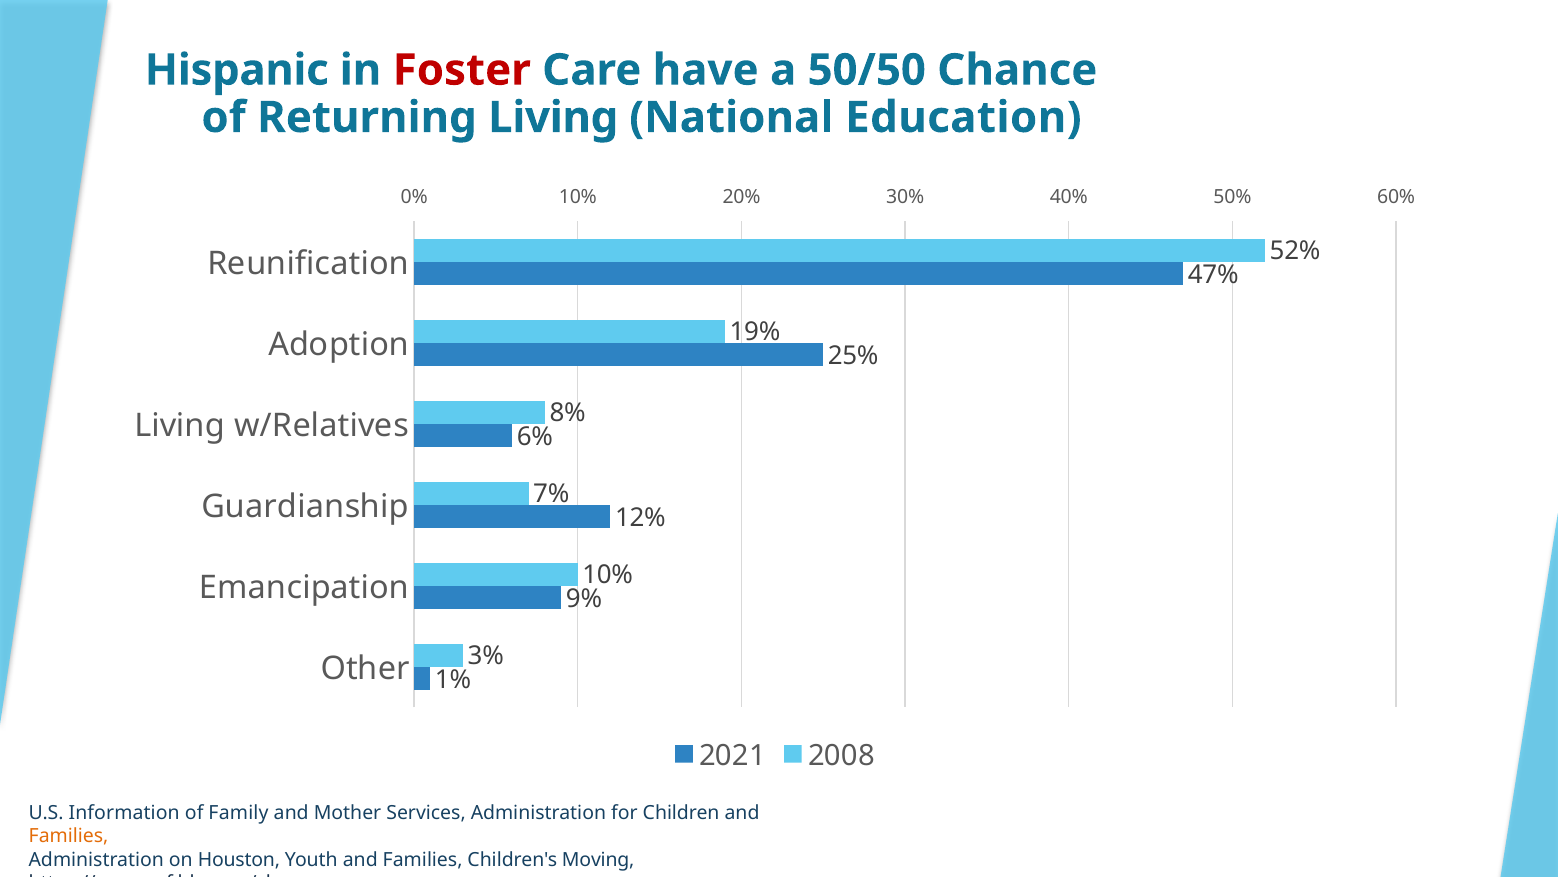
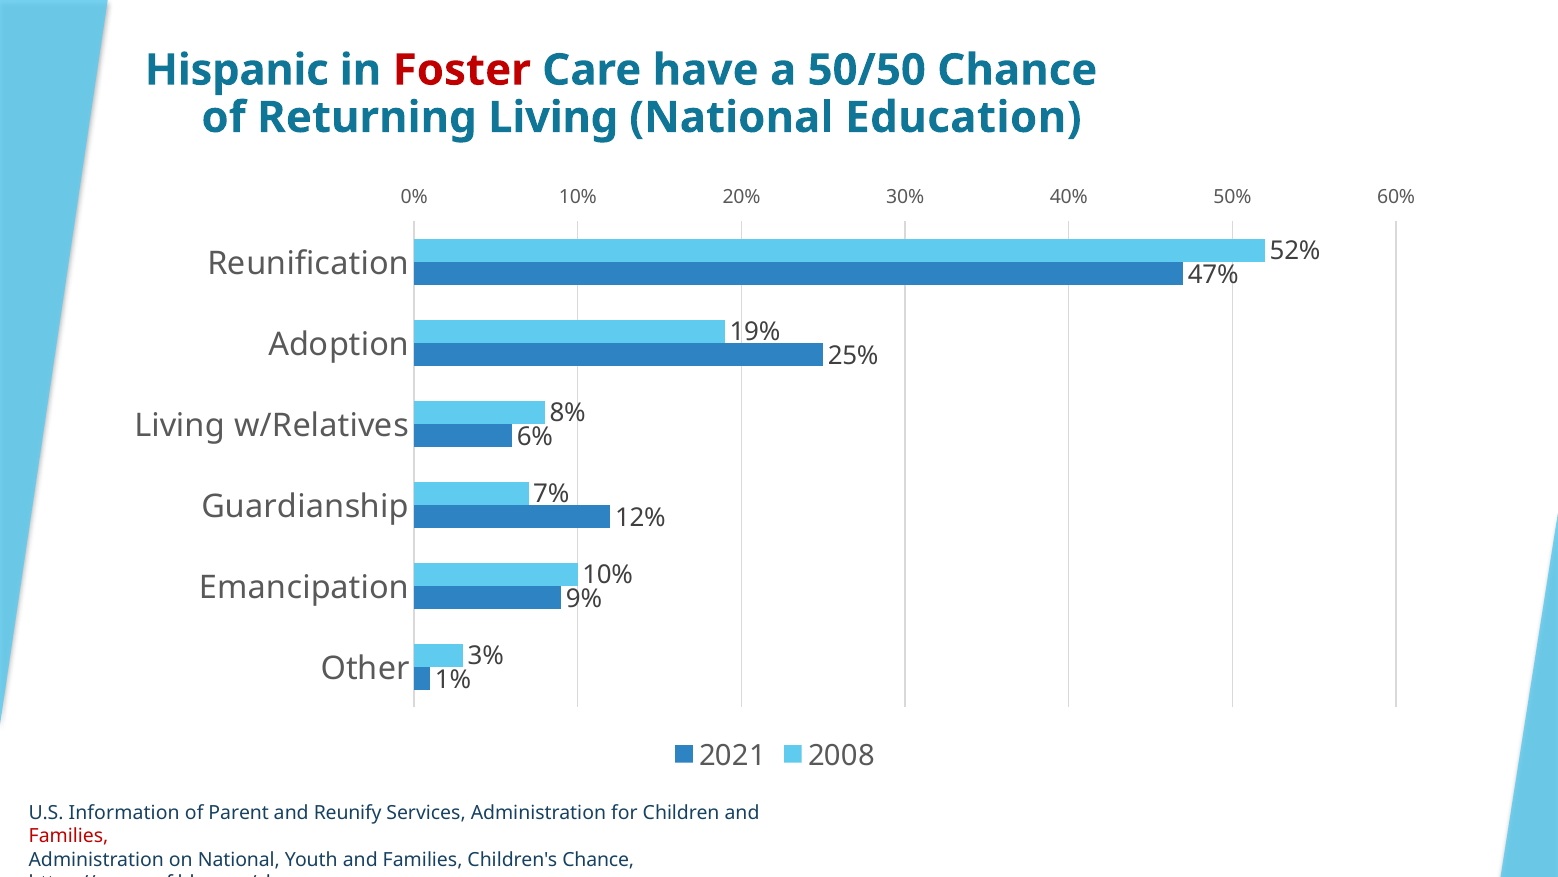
Family: Family -> Parent (239, 812)
Mother: Mother -> Reunify (348, 812)
Families colour: orange -> red (69, 836)
on Houston: Houston -> National (239, 859)
Children's Moving: Moving -> Chance (598, 859)
